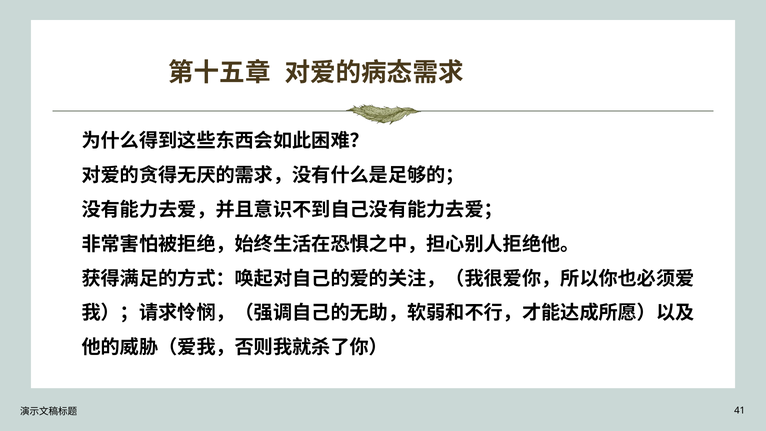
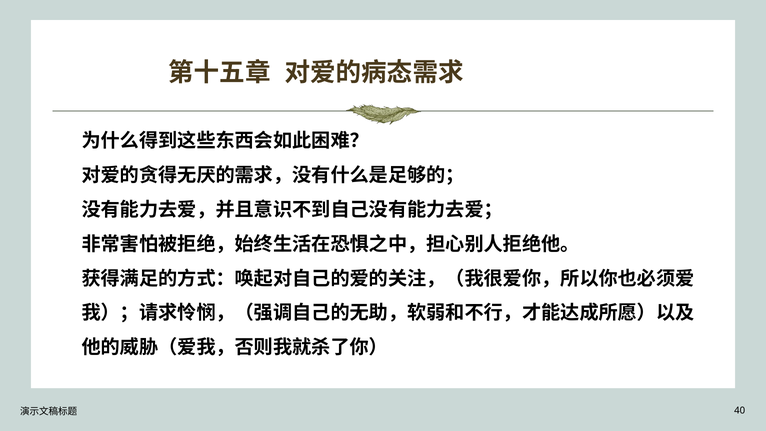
41: 41 -> 40 (740, 411)
